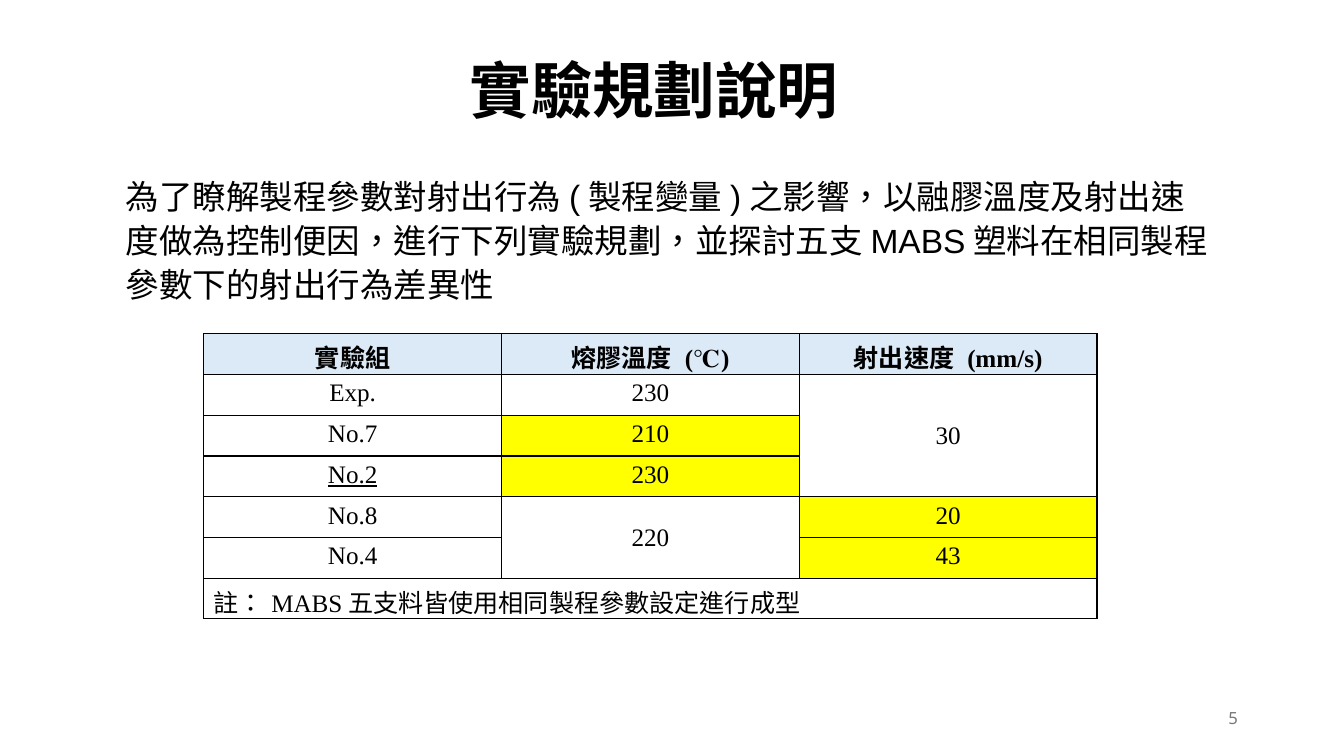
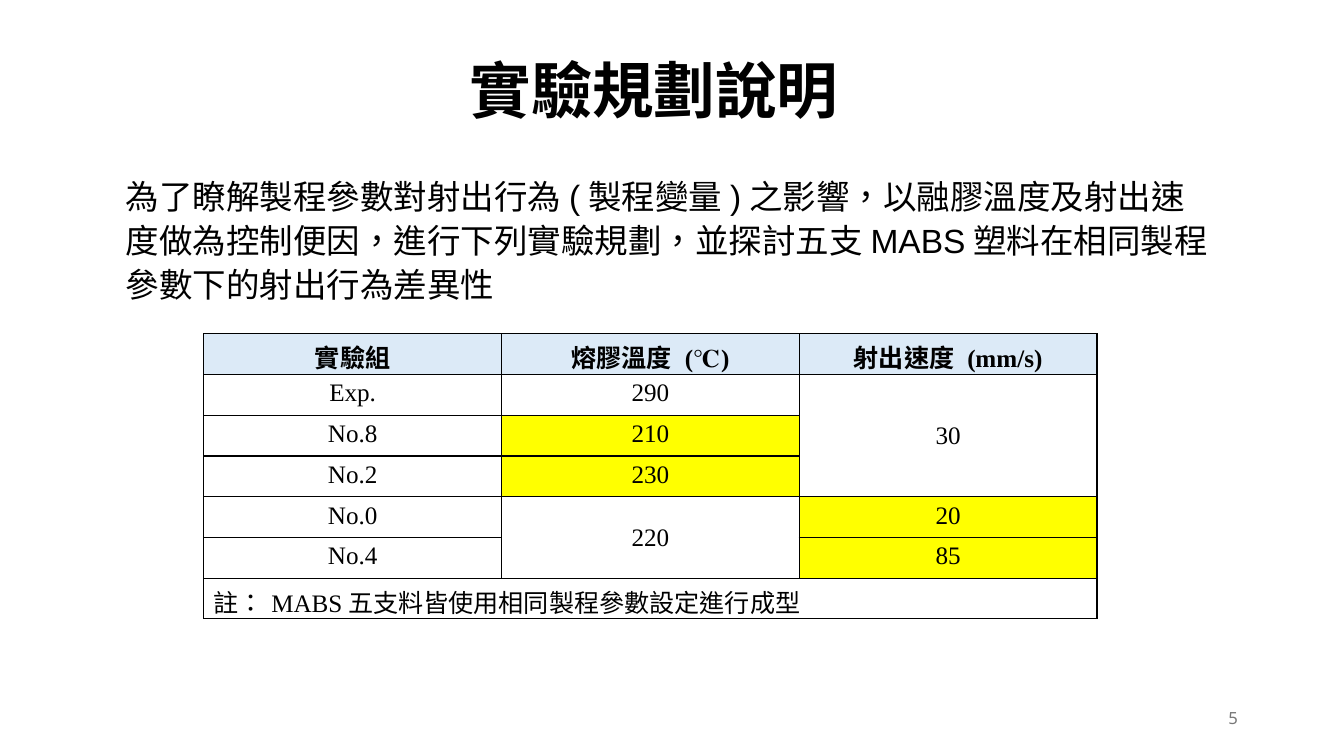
Exp 230: 230 -> 290 (650, 393)
No.7: No.7 -> No.8 (353, 434)
No.2 underline: present -> none (353, 475)
No.8: No.8 -> No.0 (353, 516)
43: 43 -> 85 (948, 556)
